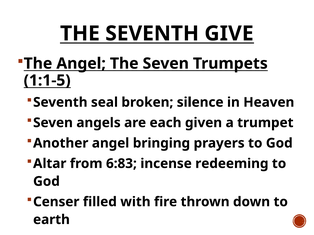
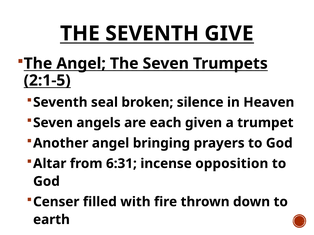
1:1-5: 1:1-5 -> 2:1-5 (47, 81)
6:83: 6:83 -> 6:31 (121, 164)
redeeming: redeeming -> opposition (232, 164)
